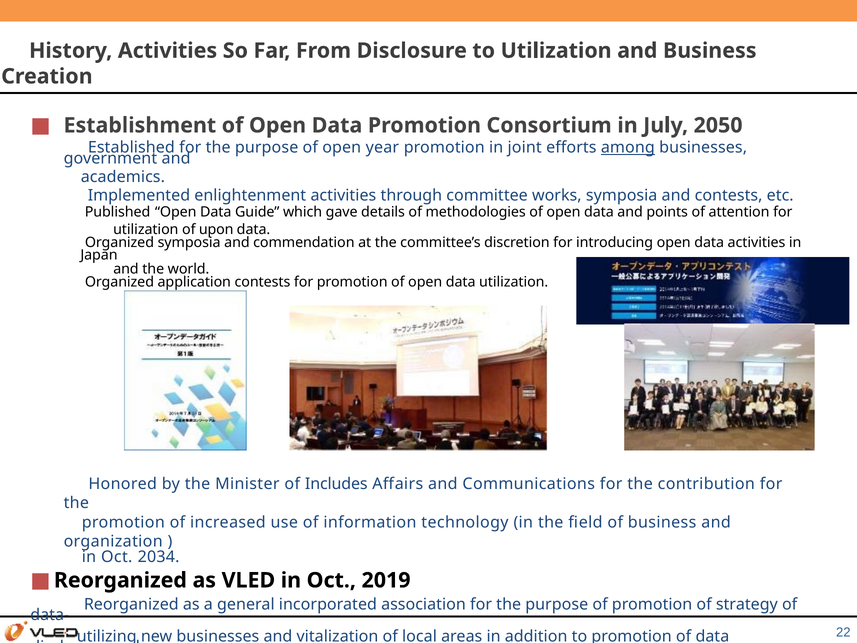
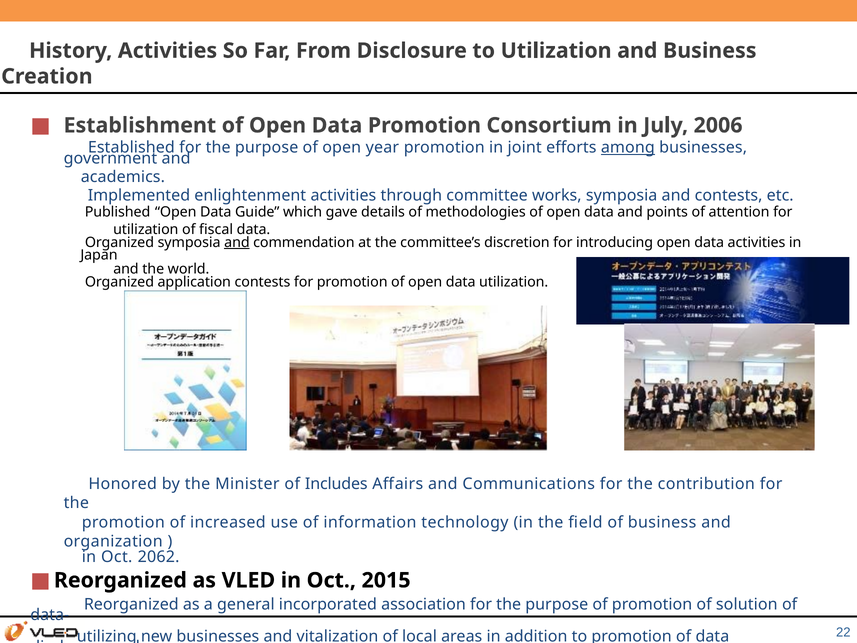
2050: 2050 -> 2006 (718, 125)
upon: upon -> fiscal (216, 229)
and underline: none -> present (237, 242)
2034: 2034 -> 2062 (159, 557)
2019: 2019 -> 2015 (386, 580)
strategy: strategy -> solution (747, 604)
